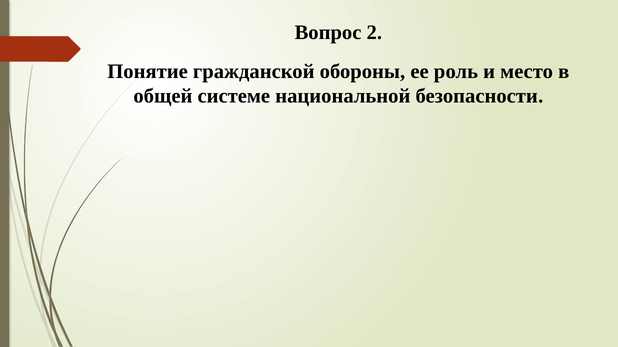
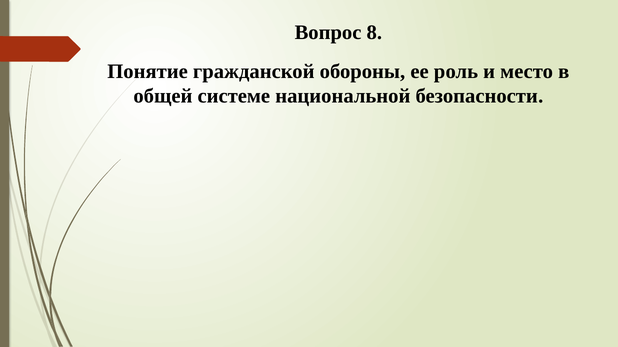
2: 2 -> 8 (374, 32)
